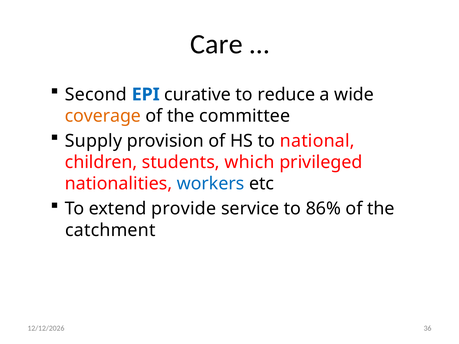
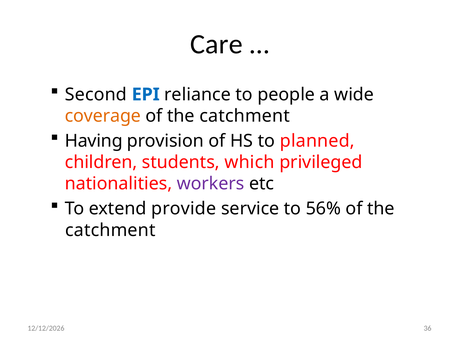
curative: curative -> reliance (198, 95)
reduce: reduce -> people (286, 95)
committee: committee -> catchment (245, 116)
Supply: Supply -> Having (94, 141)
national: national -> planned (317, 141)
workers colour: blue -> purple (211, 184)
86%: 86% -> 56% (323, 209)
